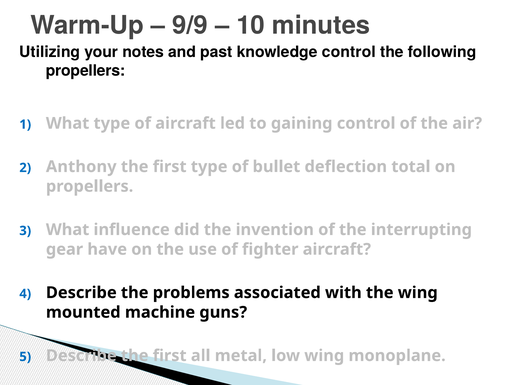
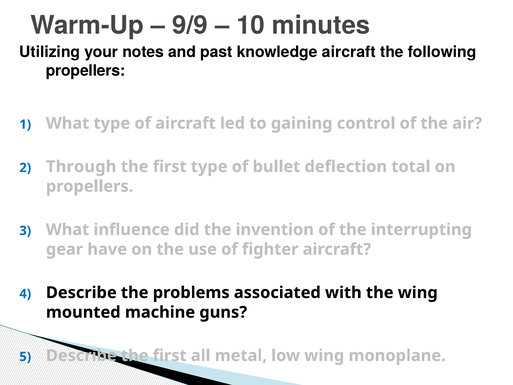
knowledge control: control -> aircraft (349, 52)
Anthony: Anthony -> Through (81, 167)
